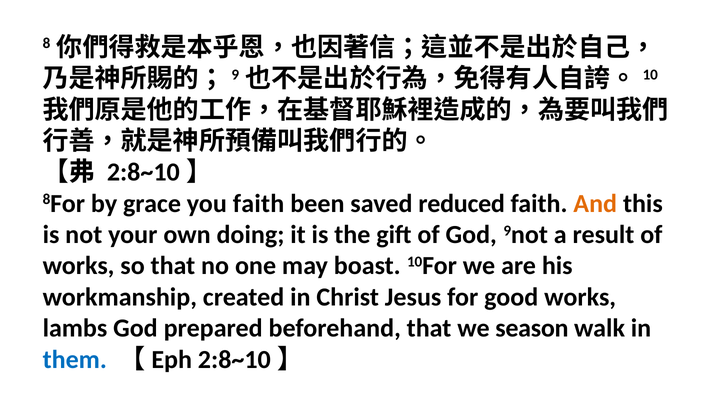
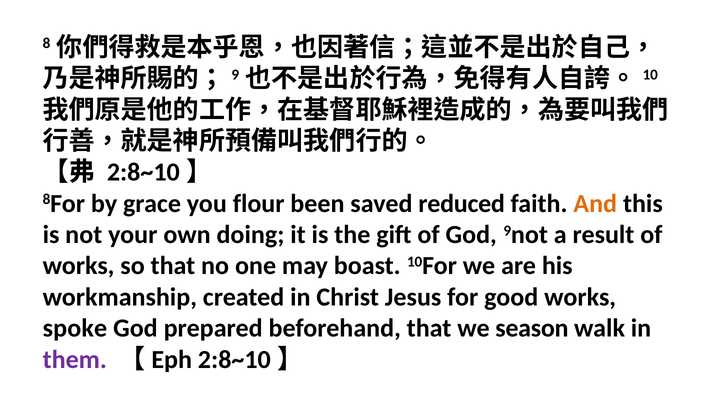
you faith: faith -> flour (259, 204)
lambs: lambs -> spoke (75, 329)
them colour: blue -> purple (75, 360)
